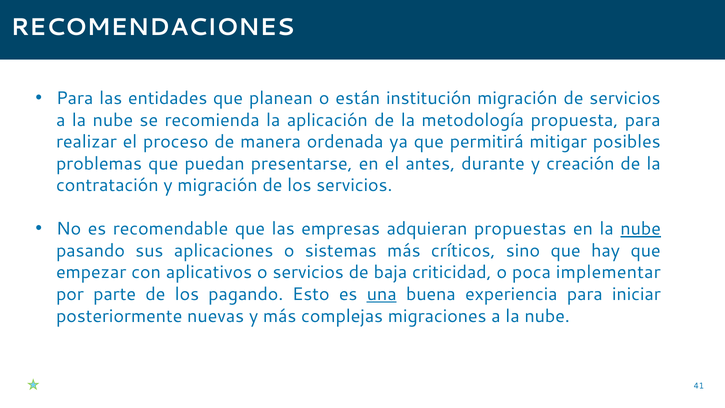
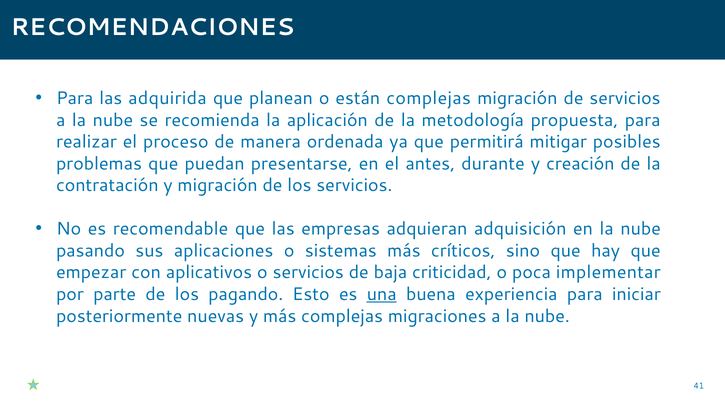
entidades: entidades -> adquirida (168, 98)
están institución: institución -> complejas (429, 98)
propuestas: propuestas -> adquisición (520, 229)
nube underline: present -> none (641, 229)
